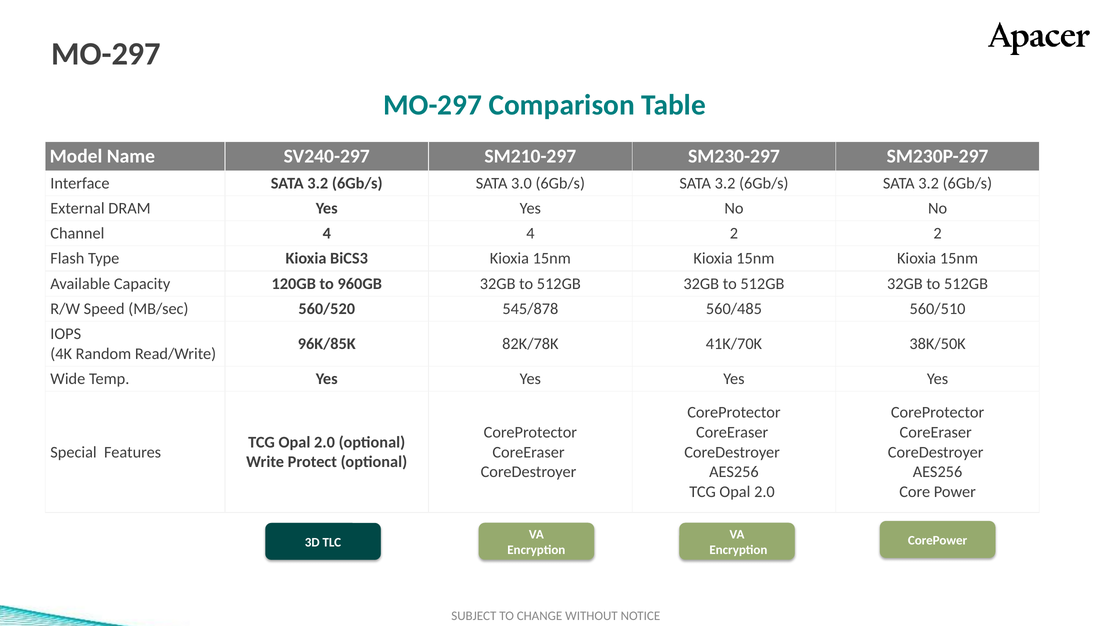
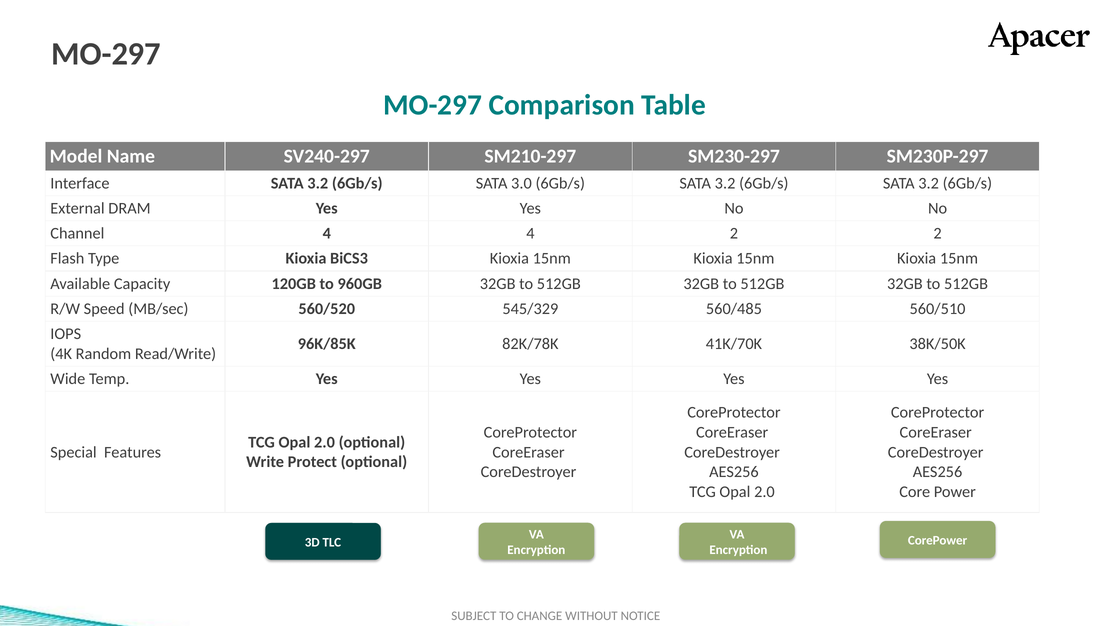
545/878: 545/878 -> 545/329 (530, 309)
